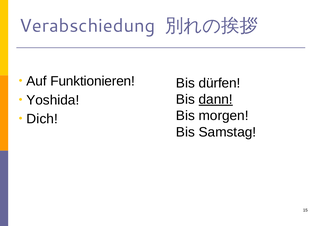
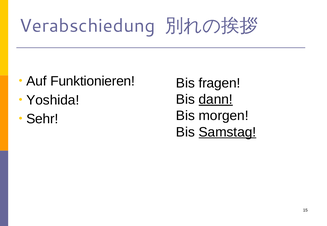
dürfen: dürfen -> fragen (220, 83)
Dich: Dich -> Sehr (42, 119)
Samstag underline: none -> present (227, 132)
